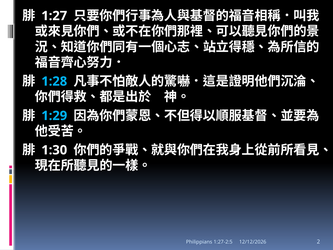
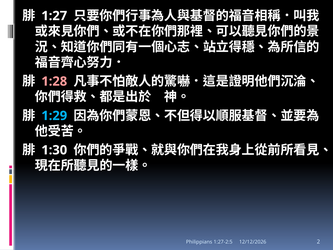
1:28 colour: light blue -> pink (54, 81)
